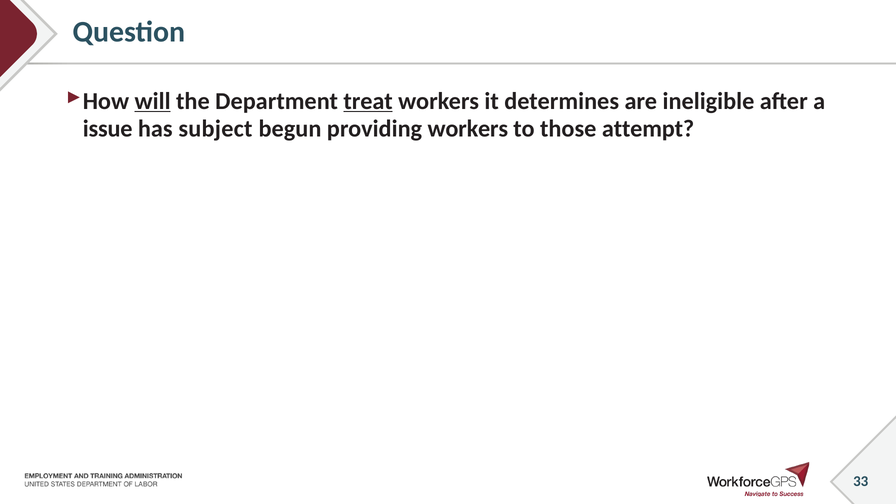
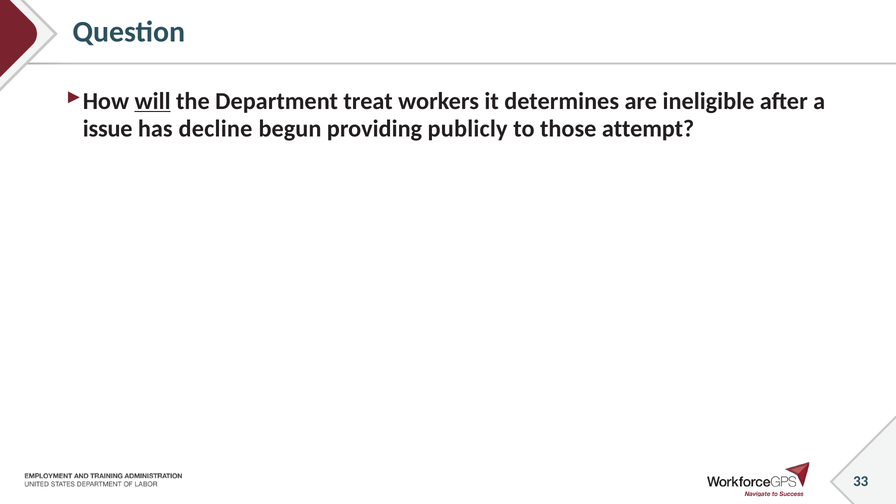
treat underline: present -> none (368, 101)
subject: subject -> decline (215, 129)
providing workers: workers -> publicly (468, 129)
